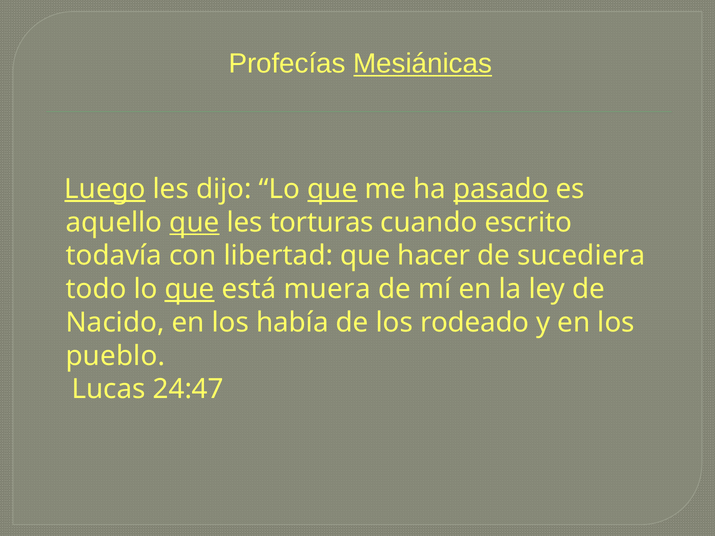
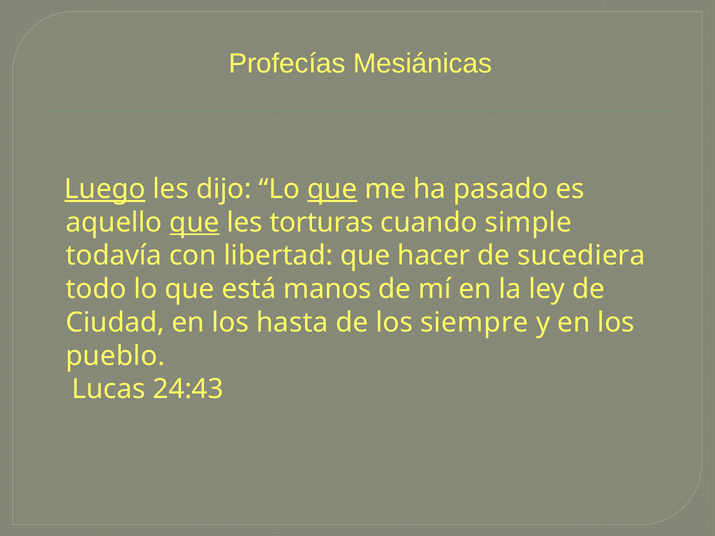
Mesiánicas underline: present -> none (423, 64)
pasado underline: present -> none (501, 189)
escrito: escrito -> simple (528, 222)
que underline: present -> none (190, 289)
muera: muera -> manos (327, 289)
Nacido: Nacido -> Ciudad (115, 323)
había: había -> hasta (292, 323)
rodeado: rodeado -> siempre (474, 323)
24:47: 24:47 -> 24:43 (188, 389)
